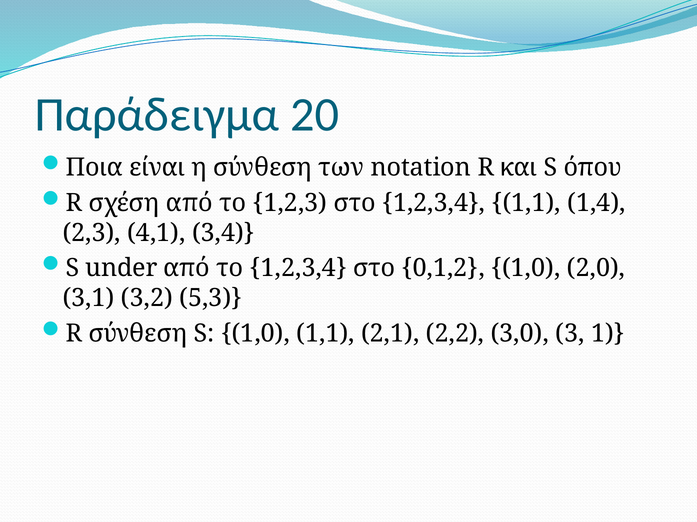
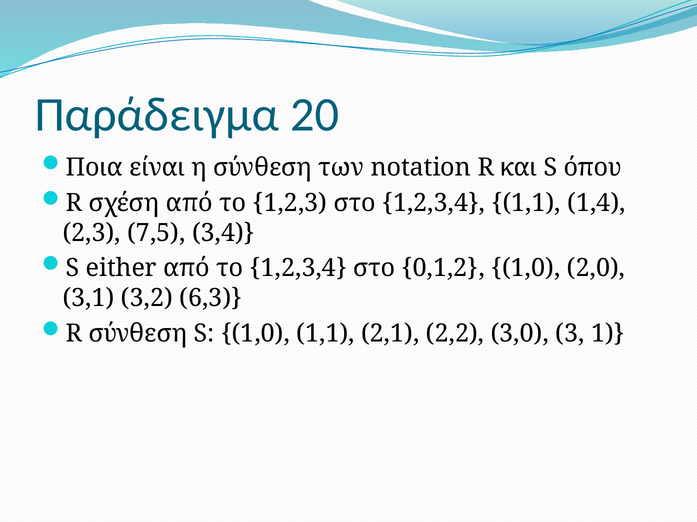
4,1: 4,1 -> 7,5 (156, 233)
under: under -> either (121, 268)
5,3: 5,3 -> 6,3 (211, 299)
